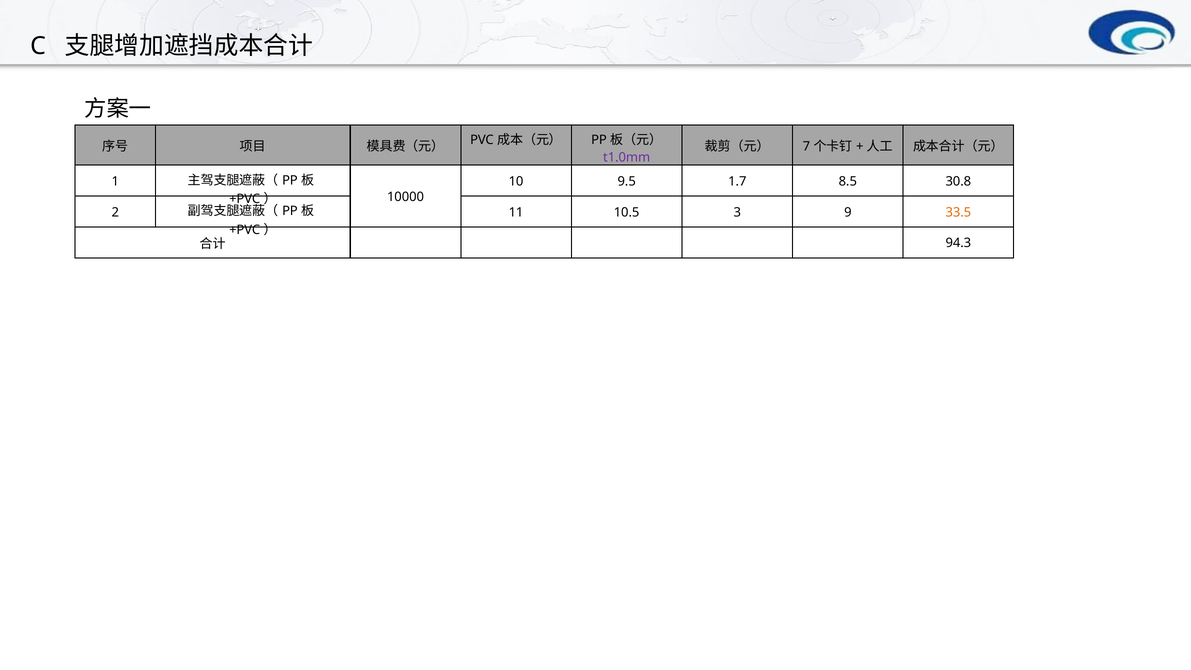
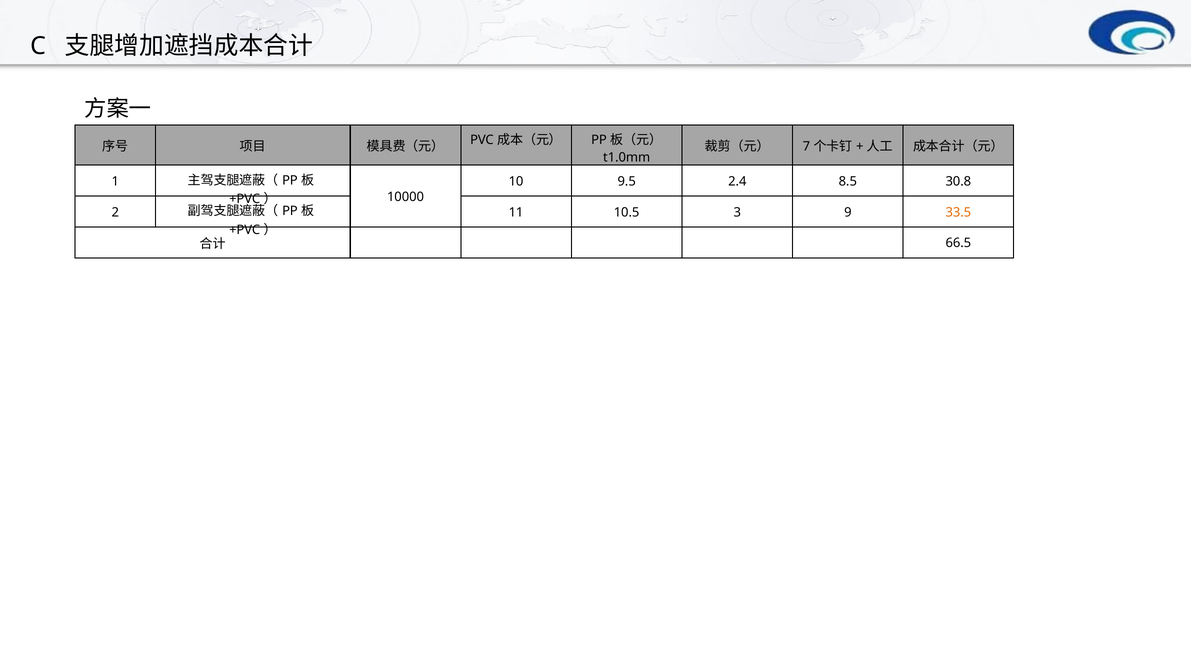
t1.0mm colour: purple -> black (627, 158)
1.7: 1.7 -> 2.4 (737, 181)
94.3: 94.3 -> 66.5 (958, 243)
